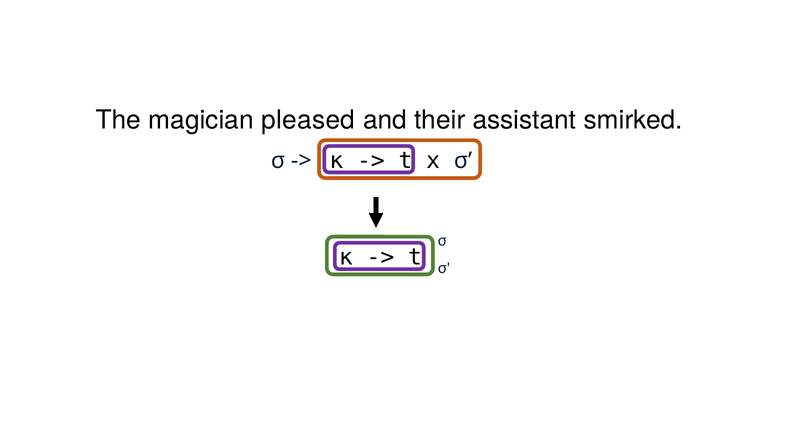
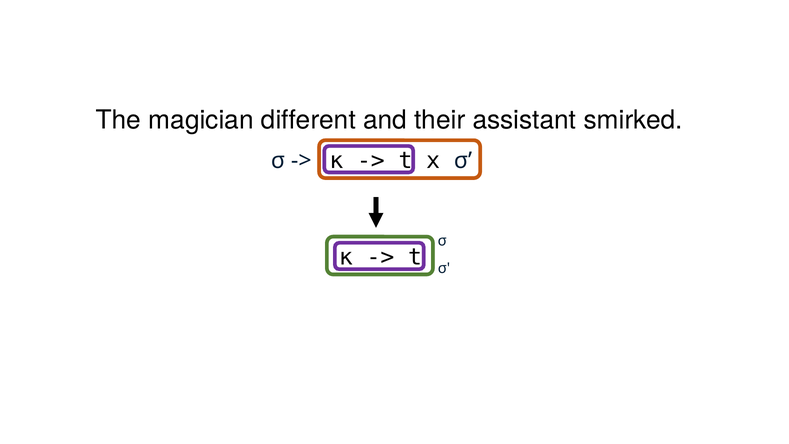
pleased: pleased -> different (308, 120)
